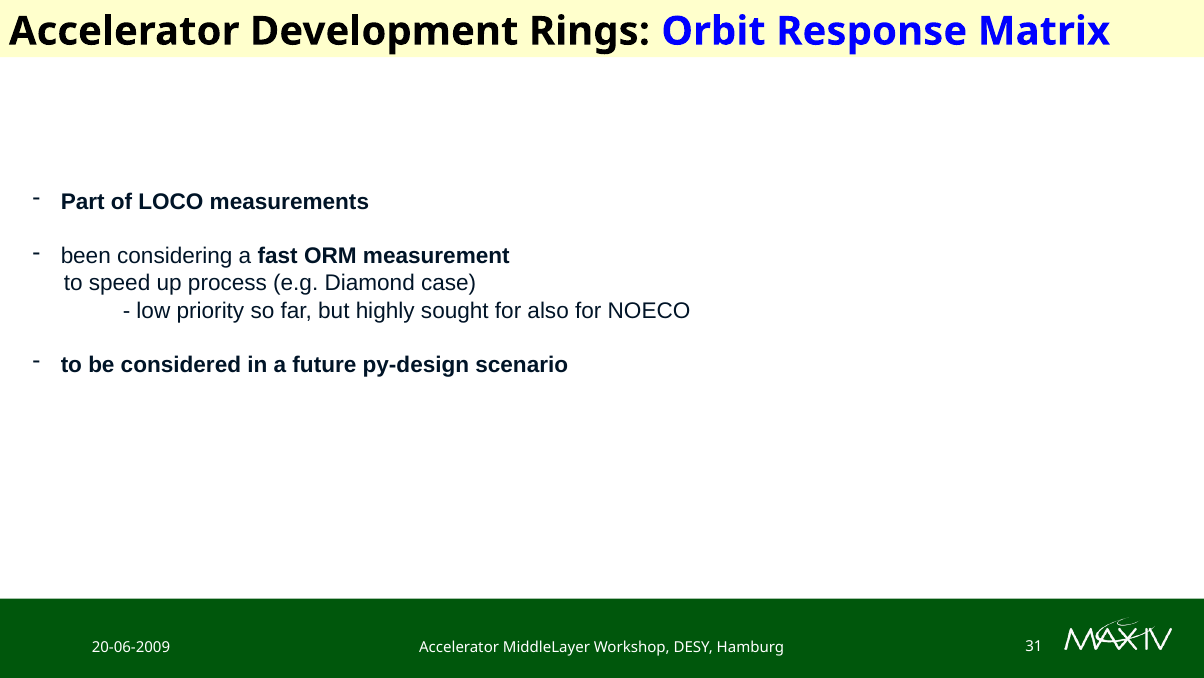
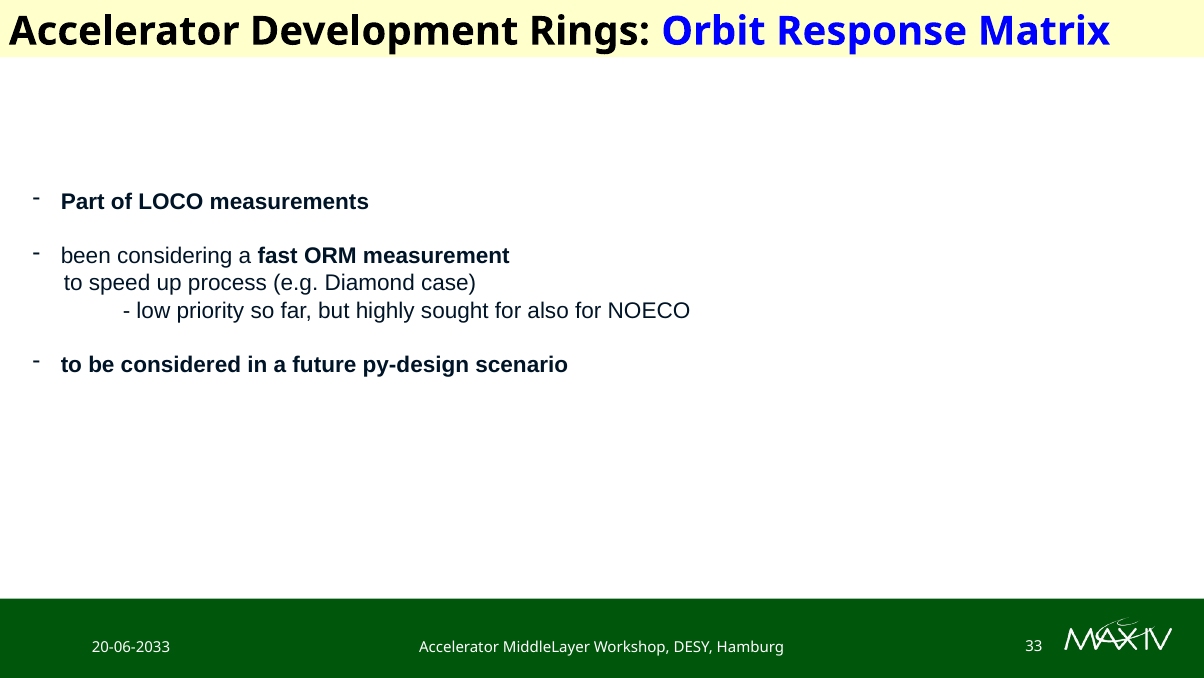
20-06-2009: 20-06-2009 -> 20-06-2033 (131, 647)
31: 31 -> 33 (1034, 646)
